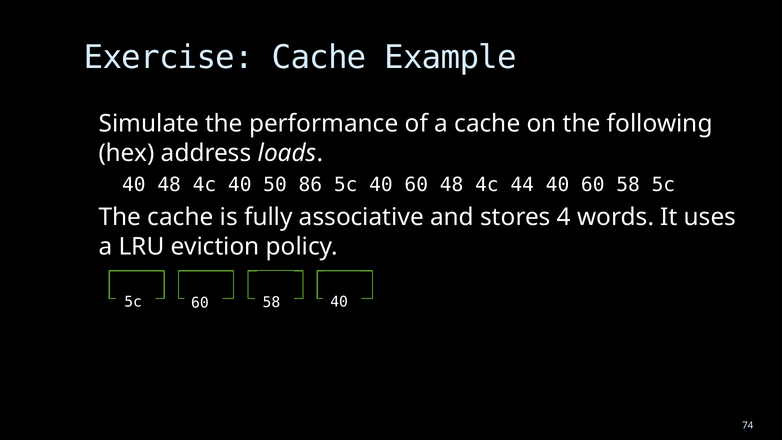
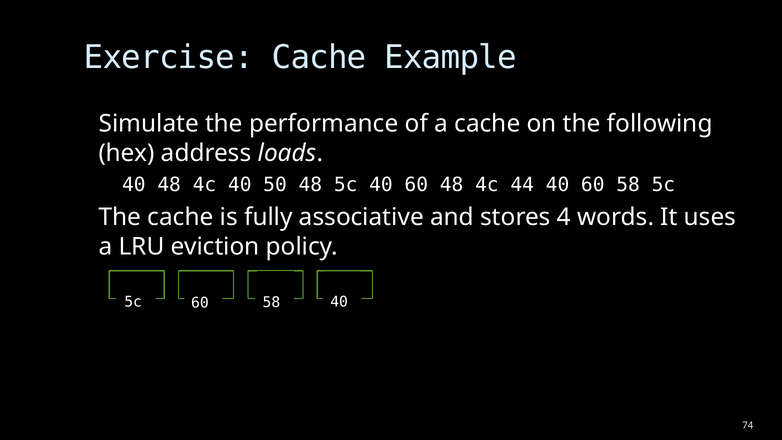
50 86: 86 -> 48 (310, 185)
